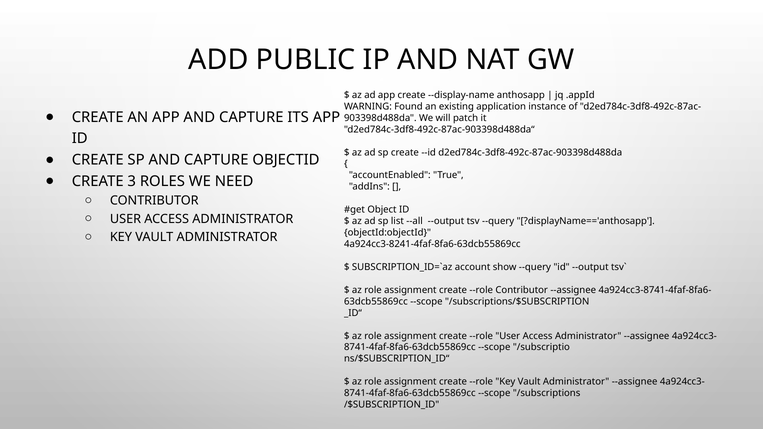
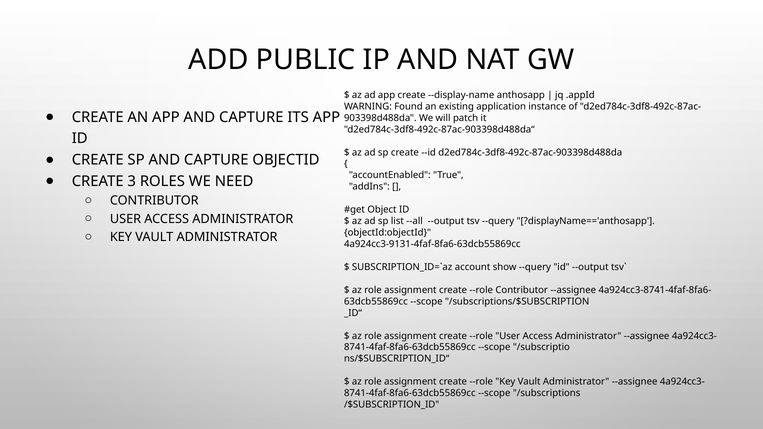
4a924cc3-8241-4faf-8fa6-63dcb55869cc: 4a924cc3-8241-4faf-8fa6-63dcb55869cc -> 4a924cc3-9131-4faf-8fa6-63dcb55869cc (432, 244)
